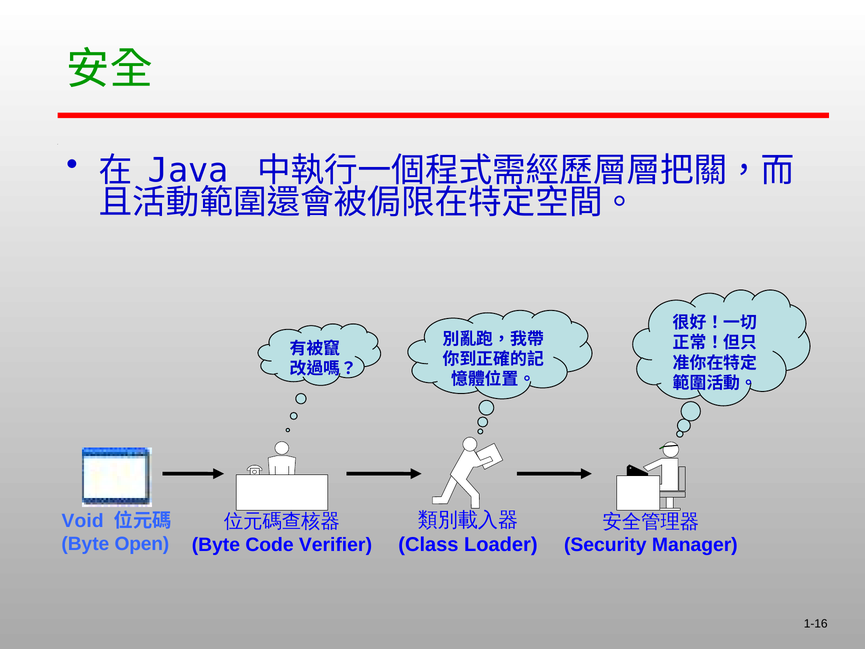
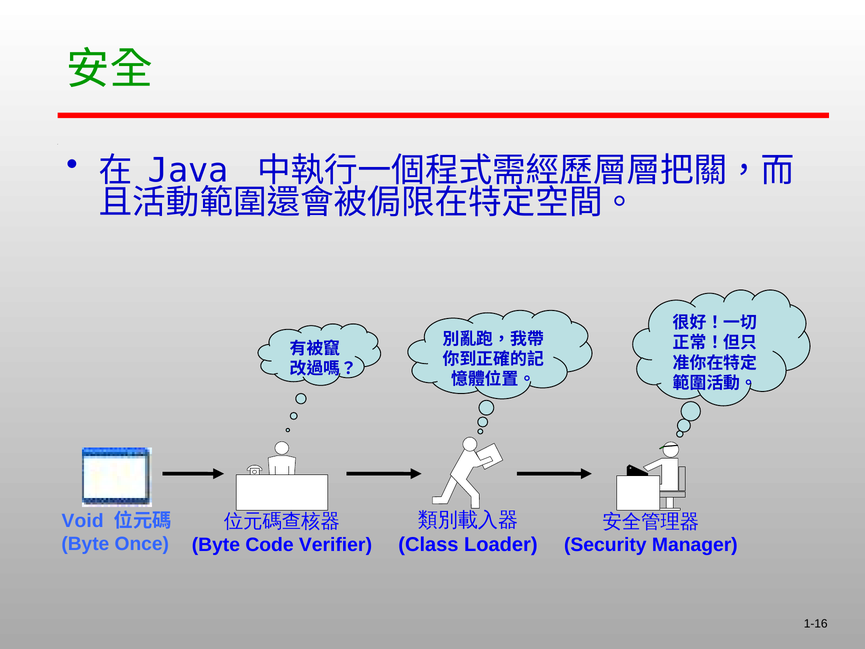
Open: Open -> Once (142, 544)
